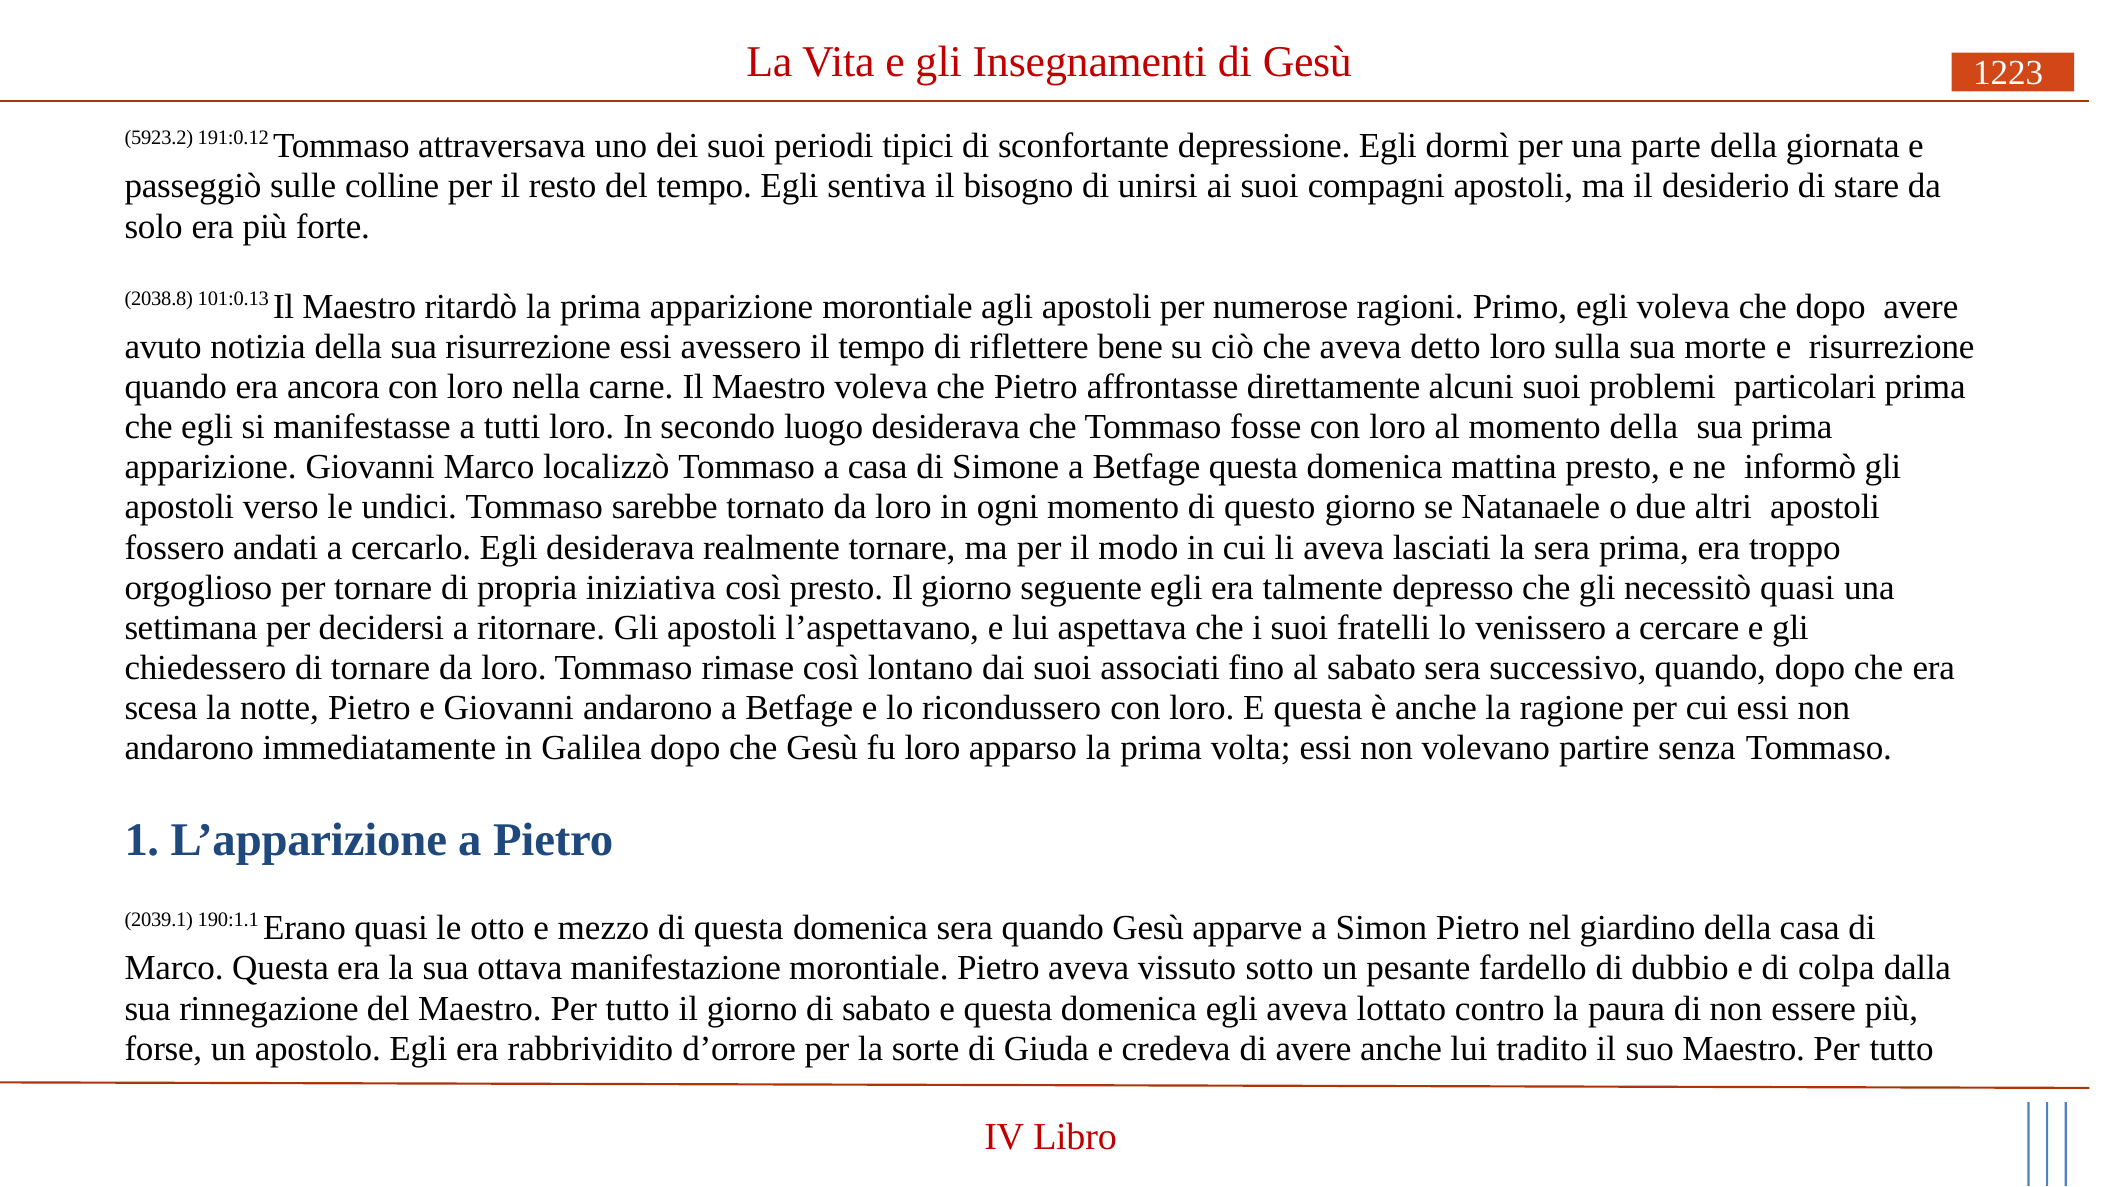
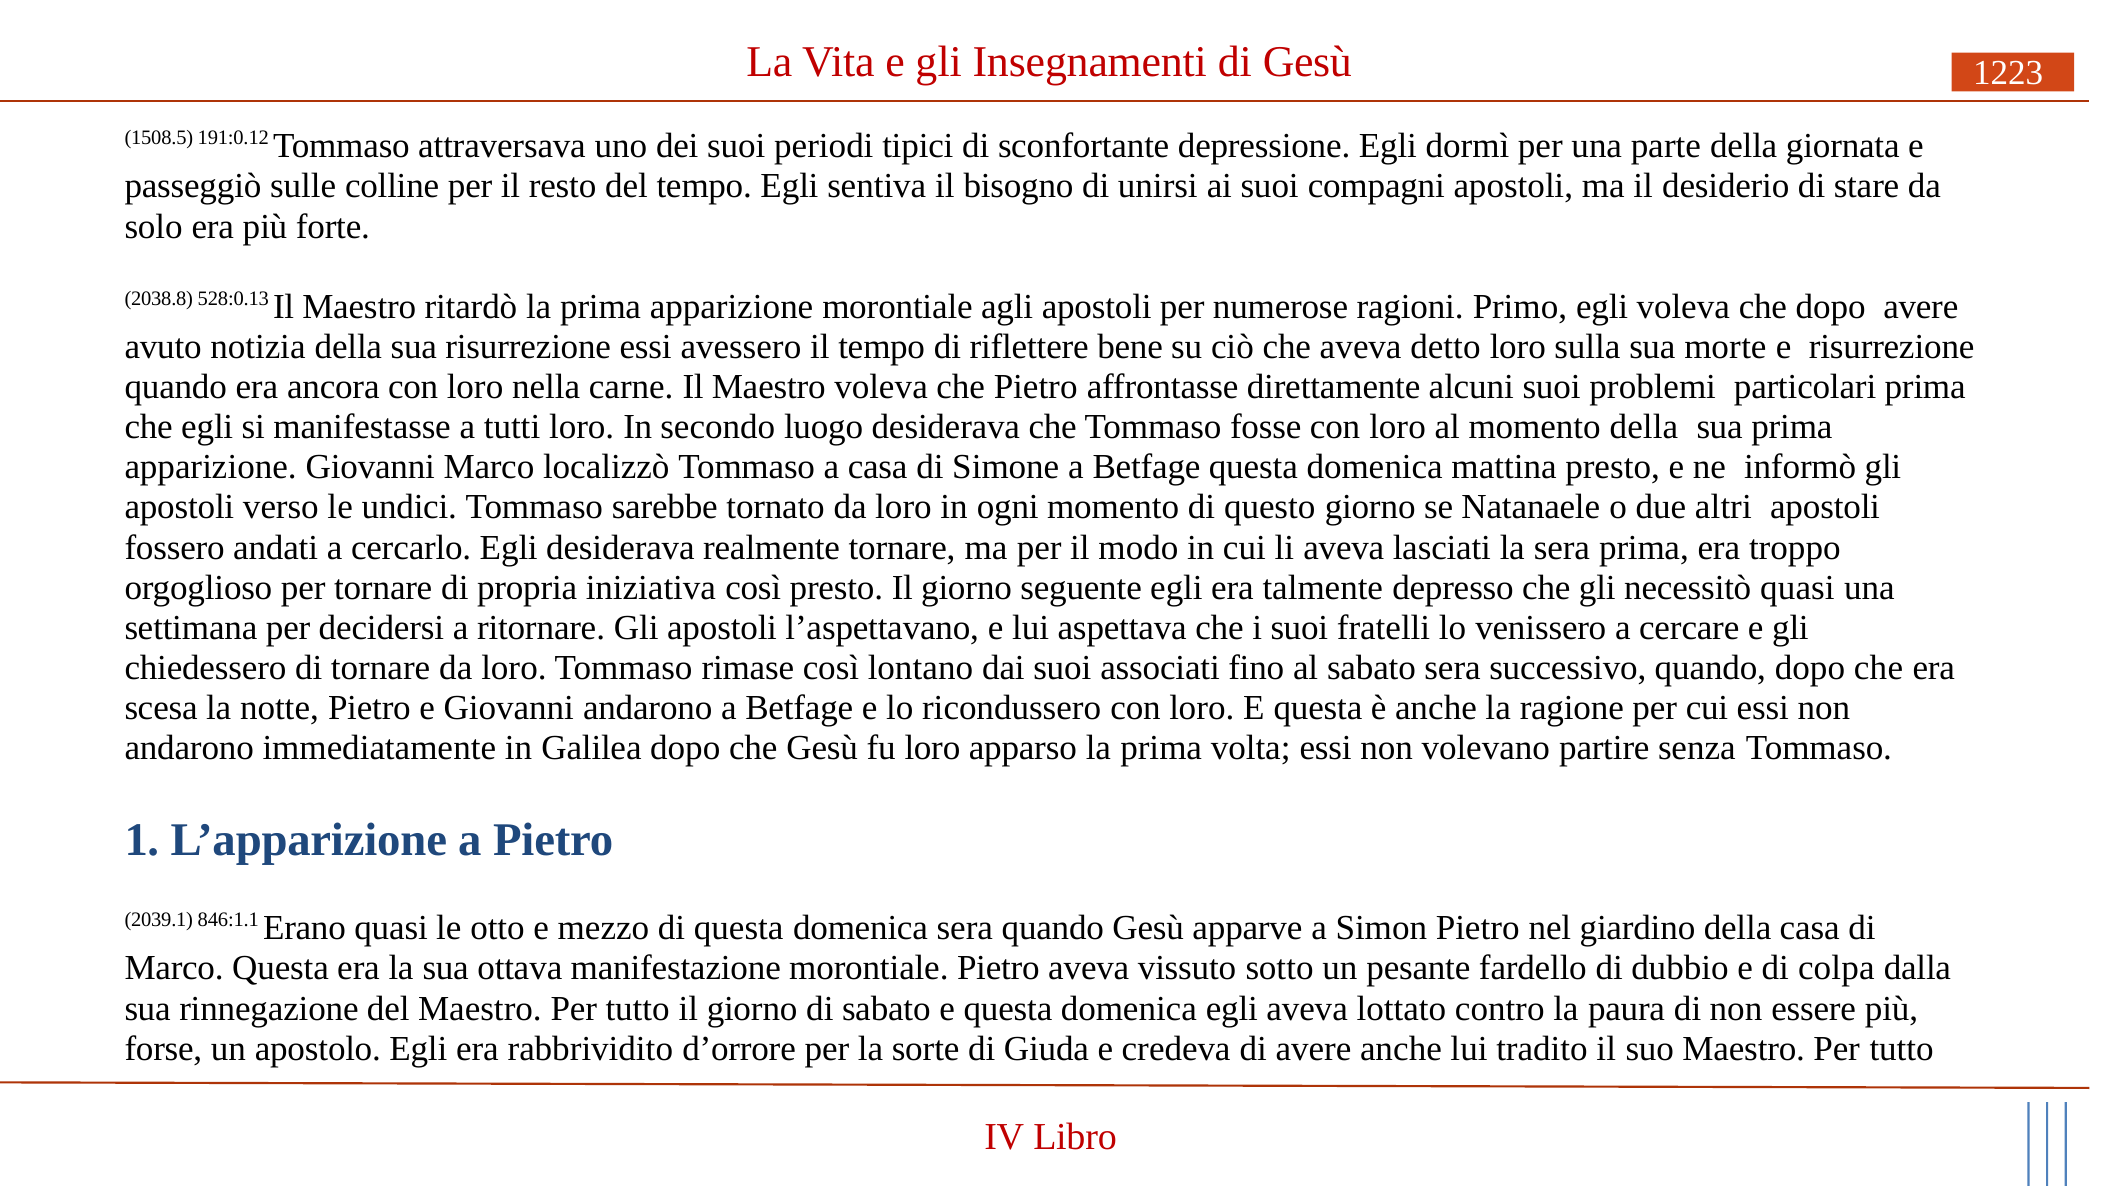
5923.2: 5923.2 -> 1508.5 (159, 137)
101:0.13: 101:0.13 -> 528:0.13 (233, 298)
190:1.1: 190:1.1 -> 846:1.1 (228, 919)
